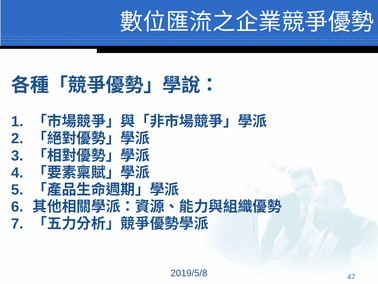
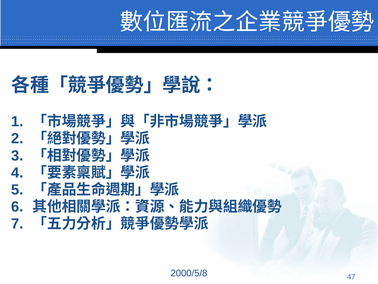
2019/5/8: 2019/5/8 -> 2000/5/8 (189, 273)
